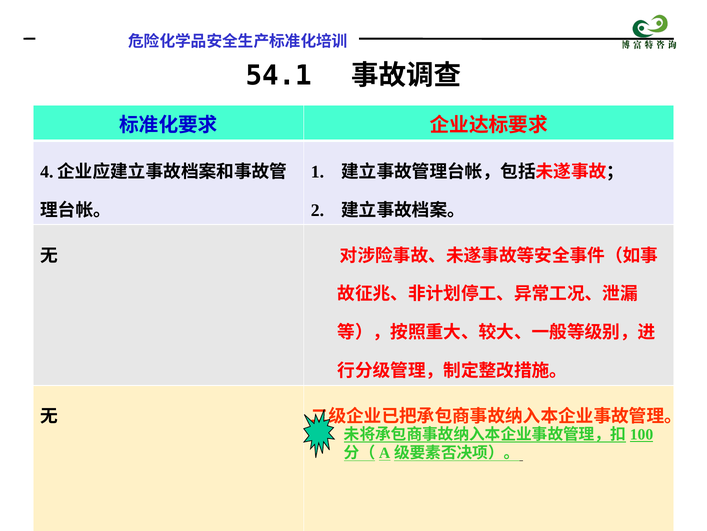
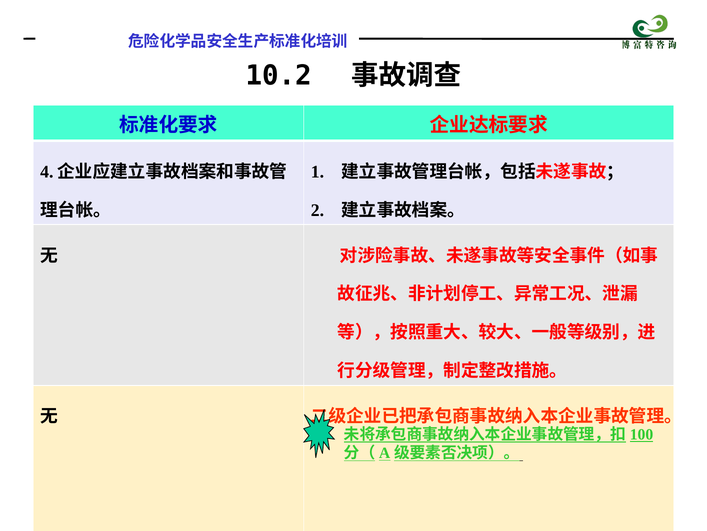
54.1: 54.1 -> 10.2 (279, 75)
